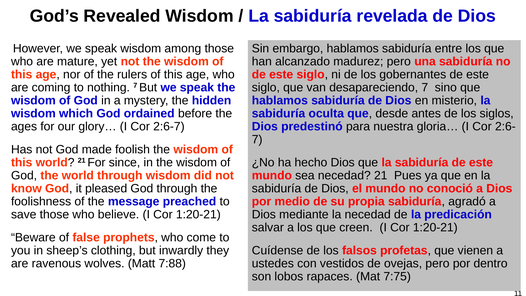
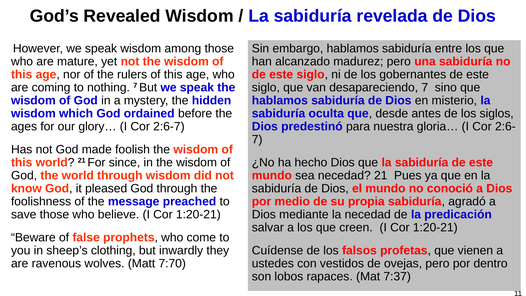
7:88: 7:88 -> 7:70 (172, 263)
7:75: 7:75 -> 7:37 (397, 276)
